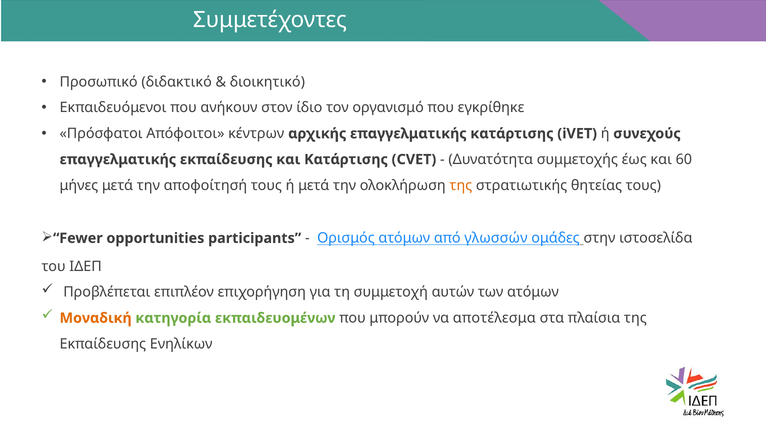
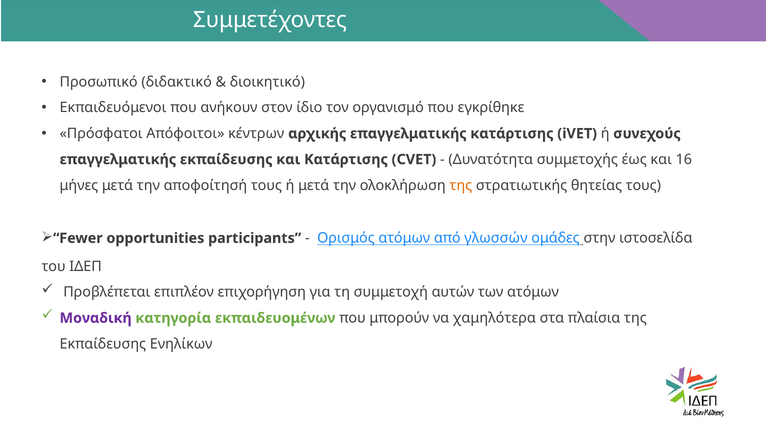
60: 60 -> 16 (684, 159)
Μοναδική colour: orange -> purple (96, 318)
αποτέλεσμα: αποτέλεσμα -> χαμηλότερα (494, 318)
